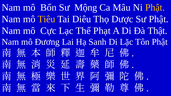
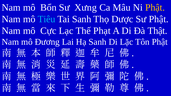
Mộng: Mộng -> Xưng (86, 7)
Tiêu colour: yellow -> light blue (46, 19)
Tai Diêu: Diêu -> Sanh (82, 19)
